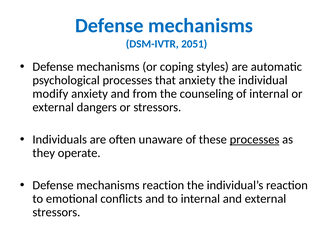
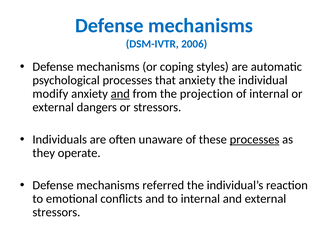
2051: 2051 -> 2006 (194, 44)
and underline: none -> present (120, 94)
counseling: counseling -> projection (206, 94)
mechanisms reaction: reaction -> referred (163, 185)
